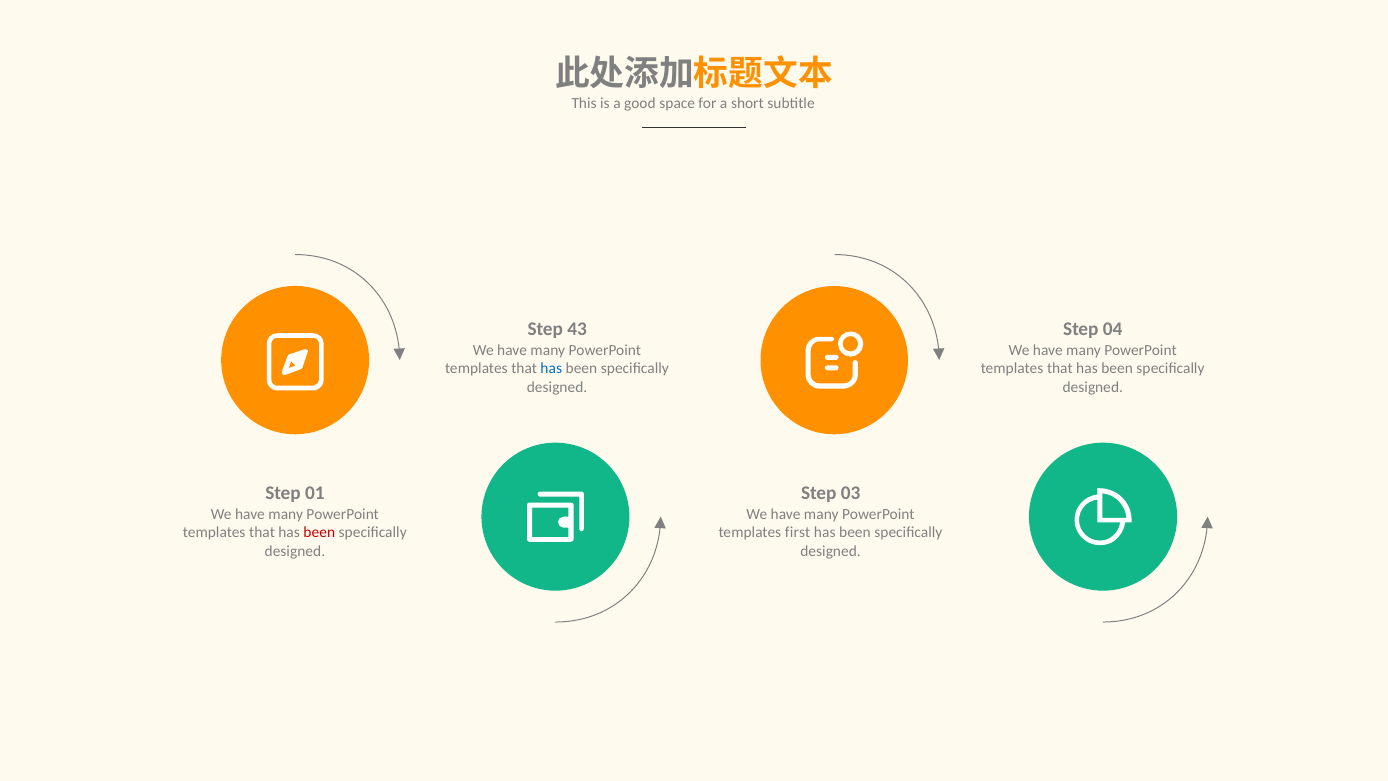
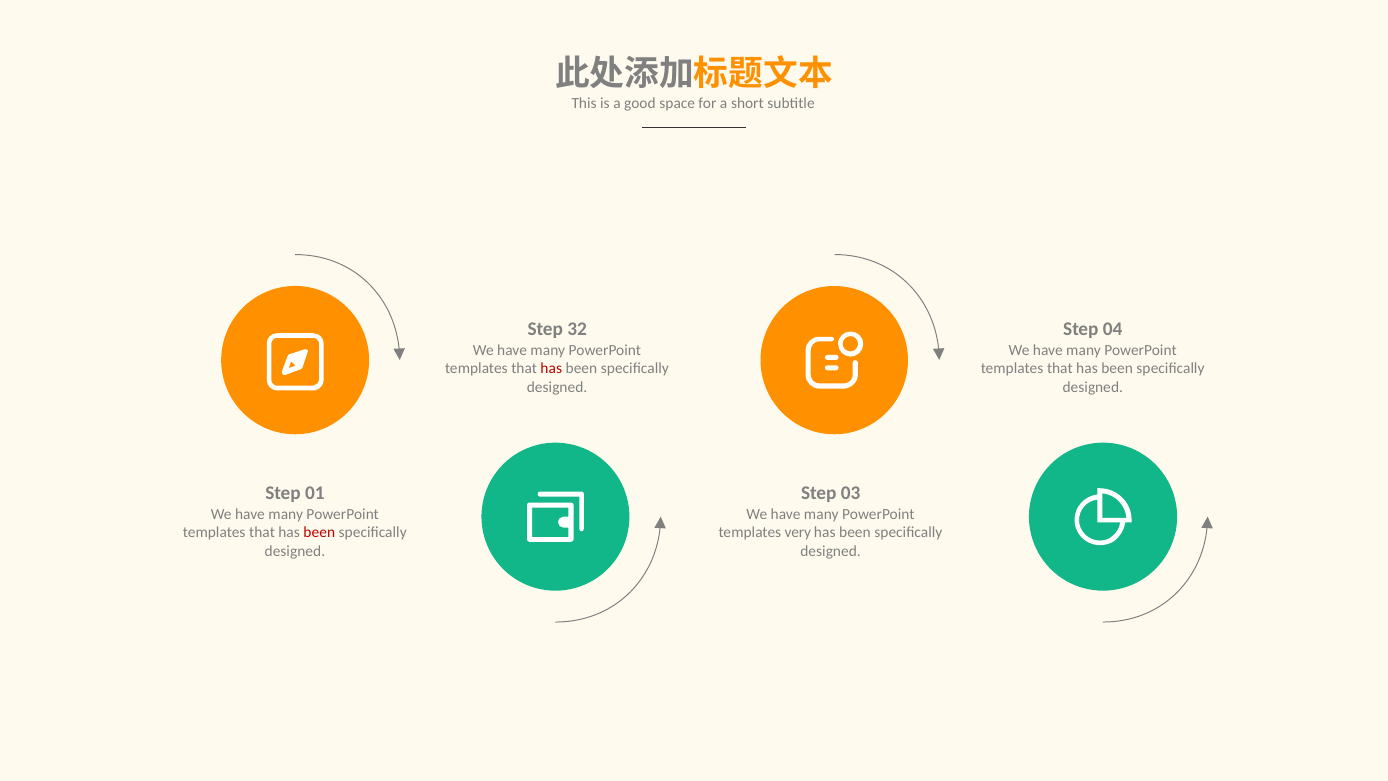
43: 43 -> 32 (577, 329)
has colour: blue -> red (551, 368)
first: first -> very (798, 532)
